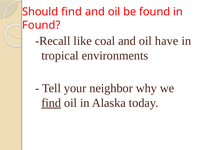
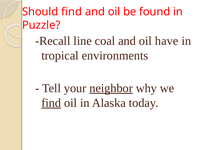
Found: Found -> Puzzle (41, 25)
like: like -> line (83, 41)
neighbor underline: none -> present (111, 88)
